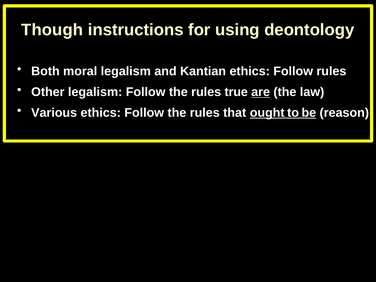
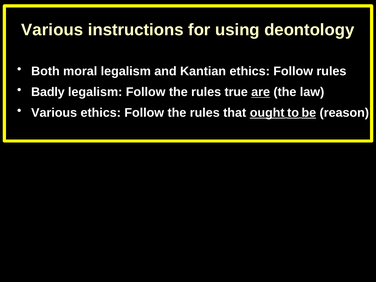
Though: Though -> Various (52, 30)
Other: Other -> Badly (48, 92)
